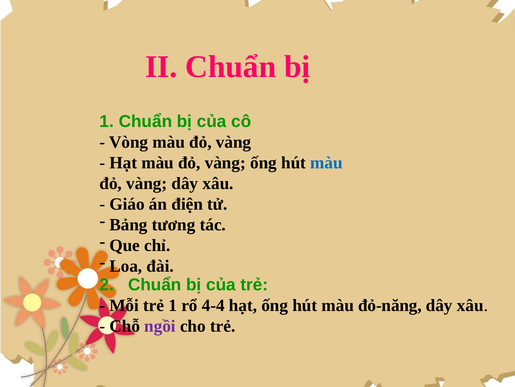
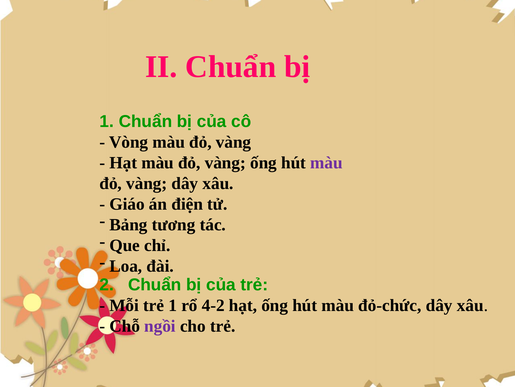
màu colour: blue -> purple (326, 163)
4-4: 4-4 -> 4-2 (213, 305)
đỏ-năng: đỏ-năng -> đỏ-chức (390, 305)
